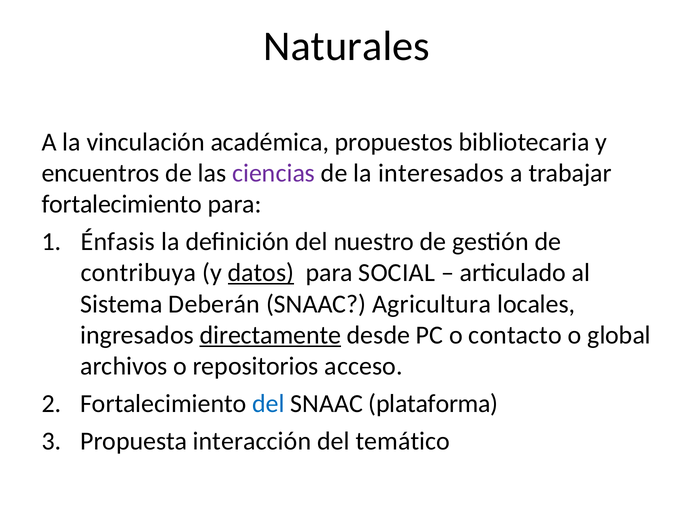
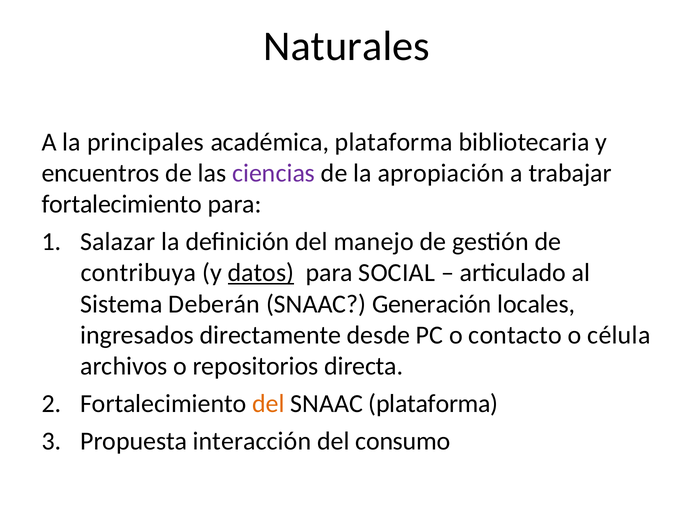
vinculación: vinculación -> principales (145, 142)
académica propuestos: propuestos -> plataforma (394, 142)
interesados: interesados -> apropiación (441, 173)
Énfasis: Énfasis -> Salazar (118, 242)
nuestro: nuestro -> manejo (374, 242)
Agricultura: Agricultura -> Generación (432, 304)
directamente underline: present -> none (270, 335)
global: global -> célula (619, 335)
acceso: acceso -> directa (364, 366)
del colour: blue -> orange (268, 404)
temático: temático -> consumo (403, 441)
